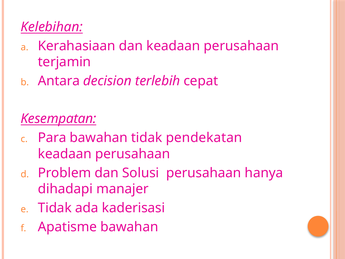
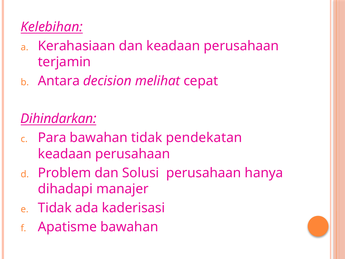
terlebih: terlebih -> melihat (158, 81)
Kesempatan: Kesempatan -> Dihindarkan (58, 119)
